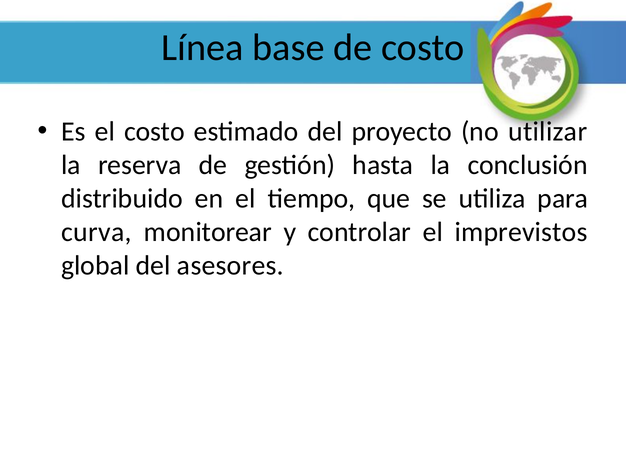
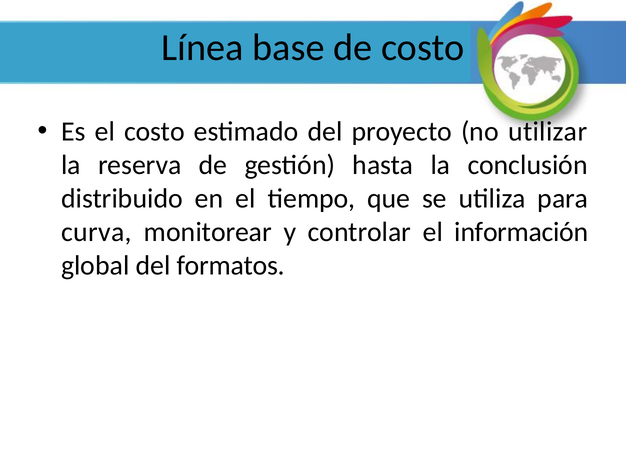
imprevistos: imprevistos -> información (521, 232)
asesores: asesores -> formatos (231, 265)
